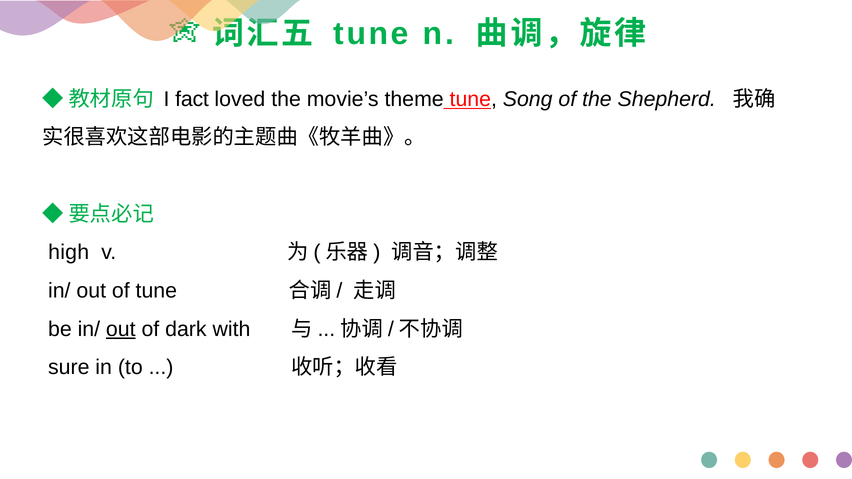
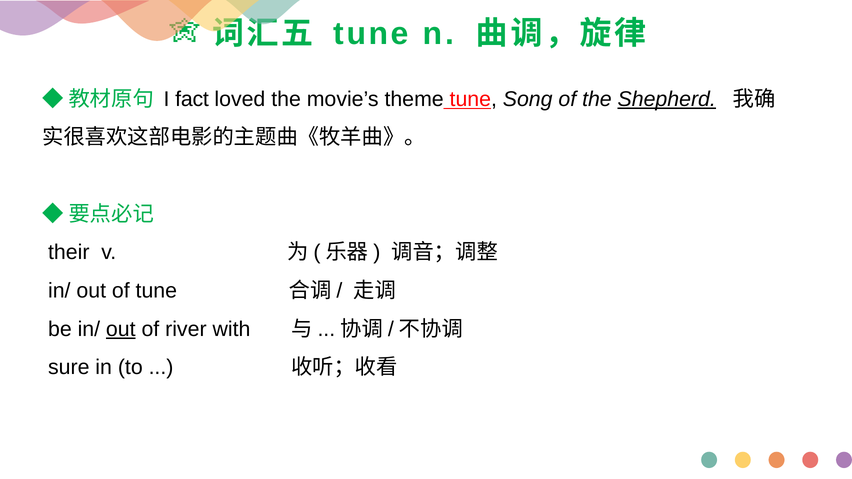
Shepherd underline: none -> present (667, 99)
high: high -> their (69, 253)
dark: dark -> river (186, 329)
